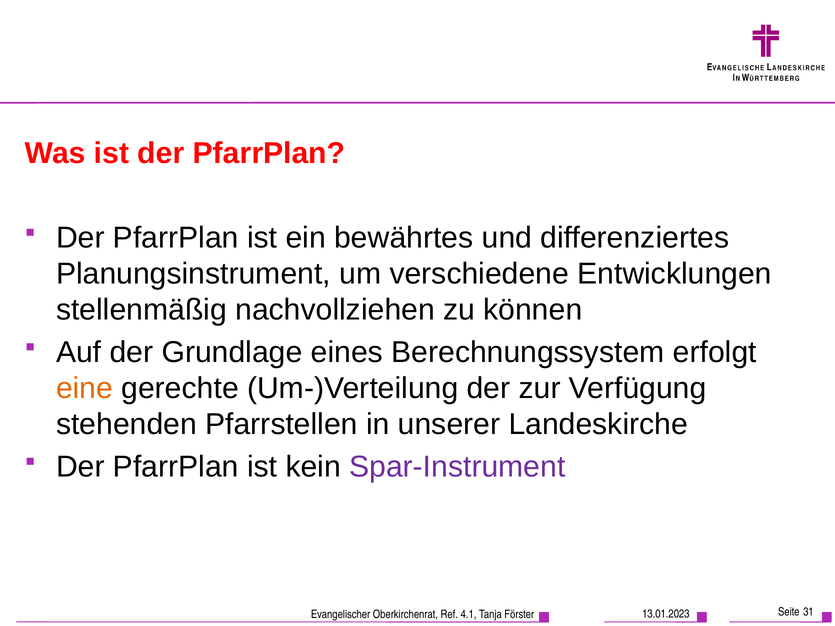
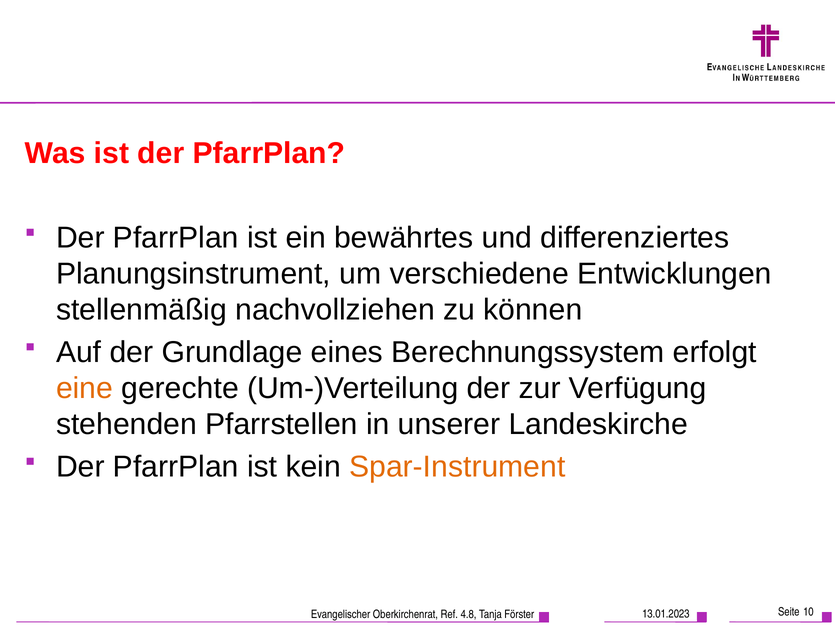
Spar-Instrument colour: purple -> orange (457, 467)
31: 31 -> 10 (808, 612)
4.1: 4.1 -> 4.8 (469, 614)
